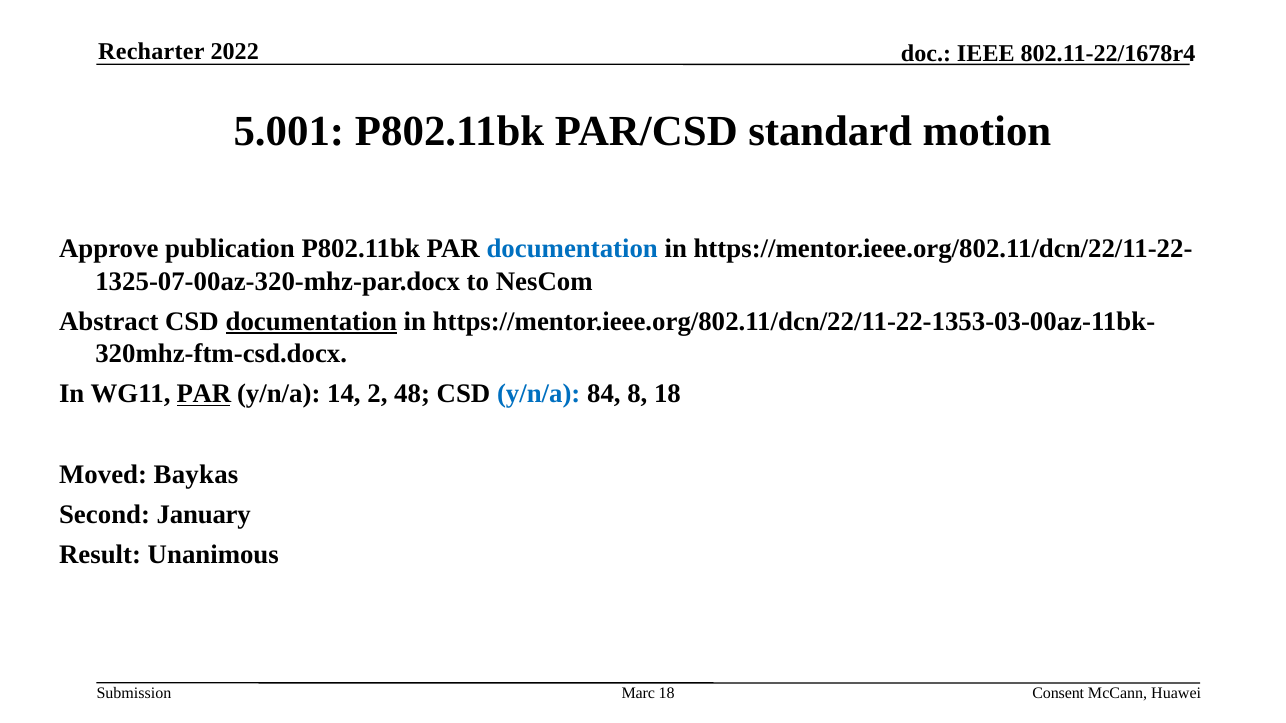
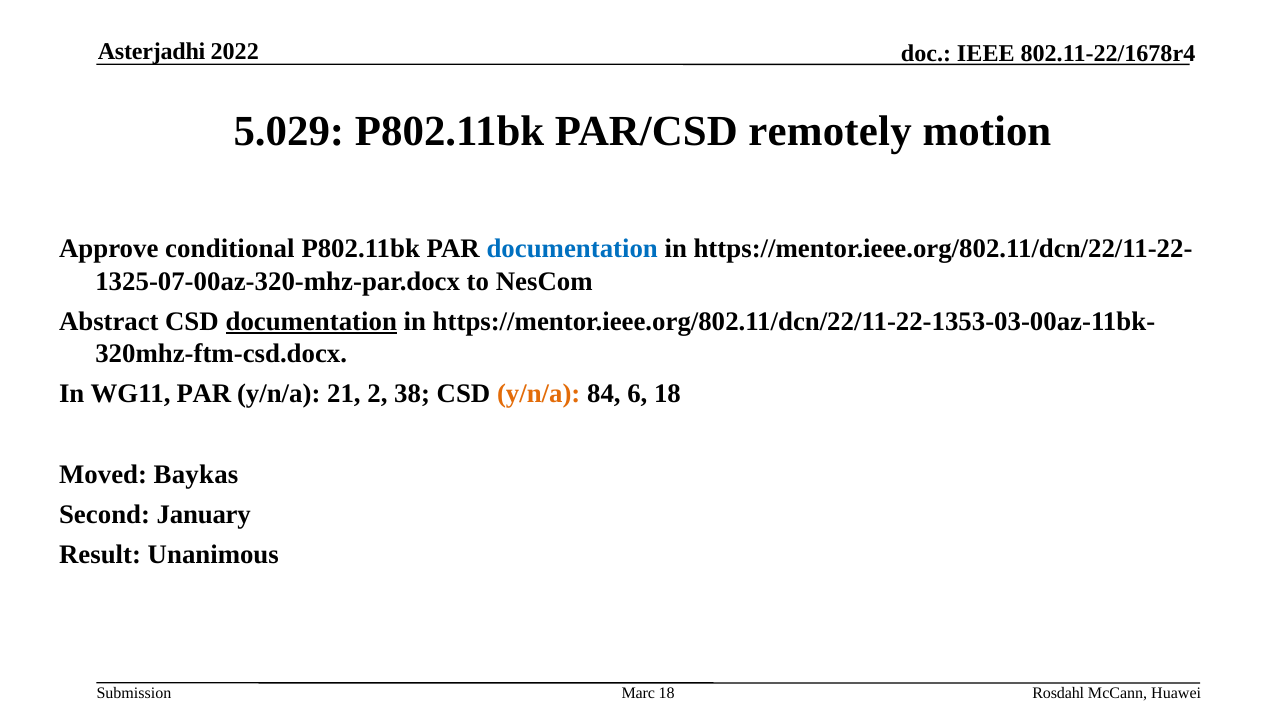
Recharter: Recharter -> Asterjadhi (152, 51)
5.001: 5.001 -> 5.029 (289, 131)
standard: standard -> remotely (830, 131)
publication: publication -> conditional (230, 249)
PAR underline: present -> none (204, 394)
14: 14 -> 21 (344, 394)
48: 48 -> 38 (412, 394)
y/n/a colour: blue -> orange (539, 394)
8: 8 -> 6 (637, 394)
Consent: Consent -> Rosdahl (1058, 694)
